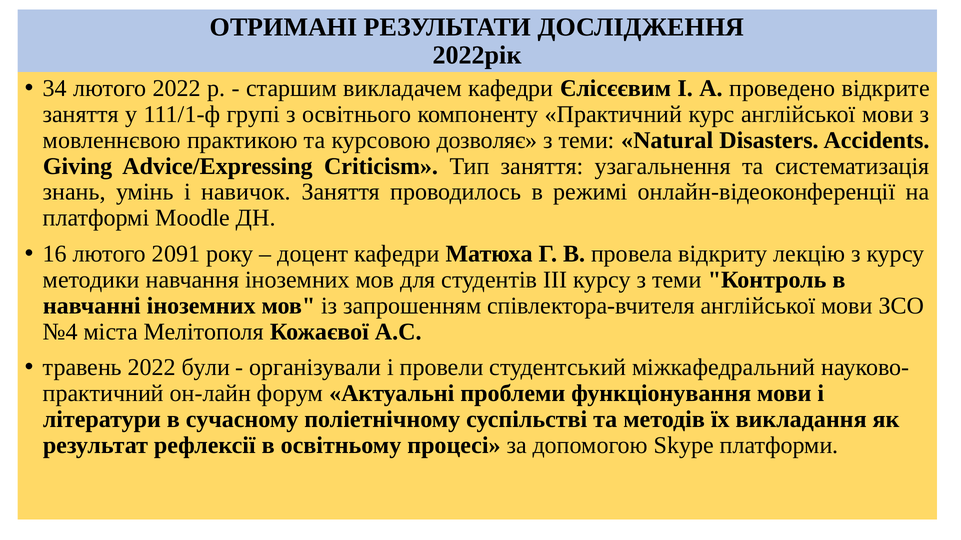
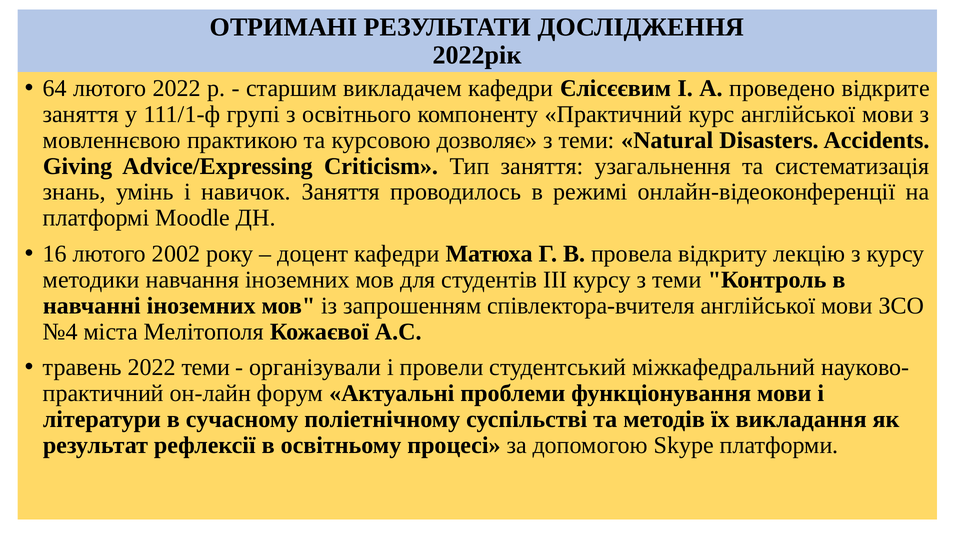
34: 34 -> 64 (55, 89)
2091: 2091 -> 2002 (176, 254)
2022 були: були -> теми (206, 368)
